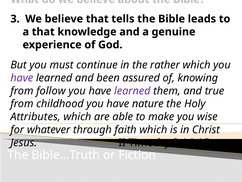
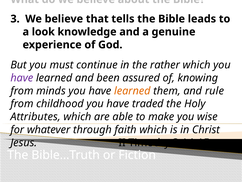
a that: that -> look (43, 32)
follow: follow -> minds (51, 91)
learned colour: purple -> orange (132, 91)
true: true -> rule (214, 91)
nature: nature -> traded (148, 104)
